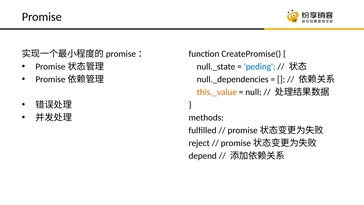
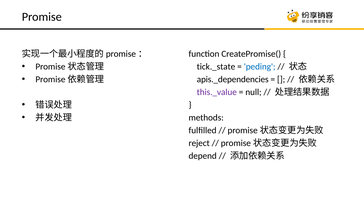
null._state: null._state -> tick._state (216, 66)
null._dependencies: null._dependencies -> apis._dependencies (233, 79)
this._value colour: orange -> purple (217, 92)
